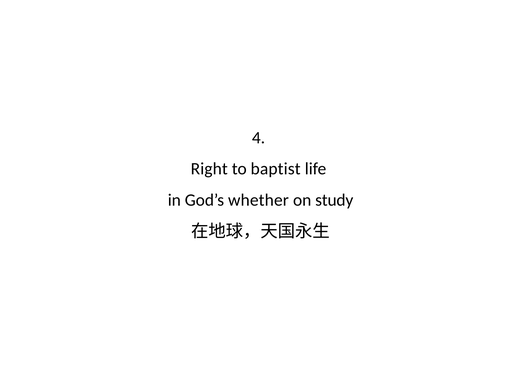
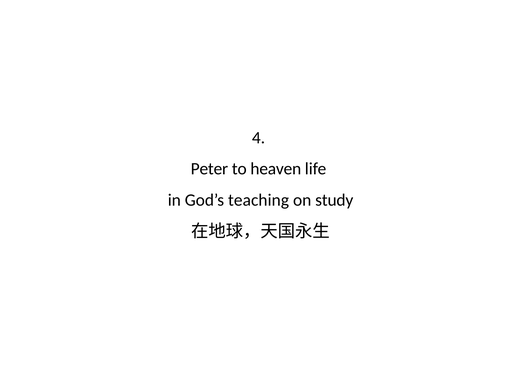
Right: Right -> Peter (209, 169)
baptist: baptist -> heaven (276, 169)
whether: whether -> teaching (259, 200)
